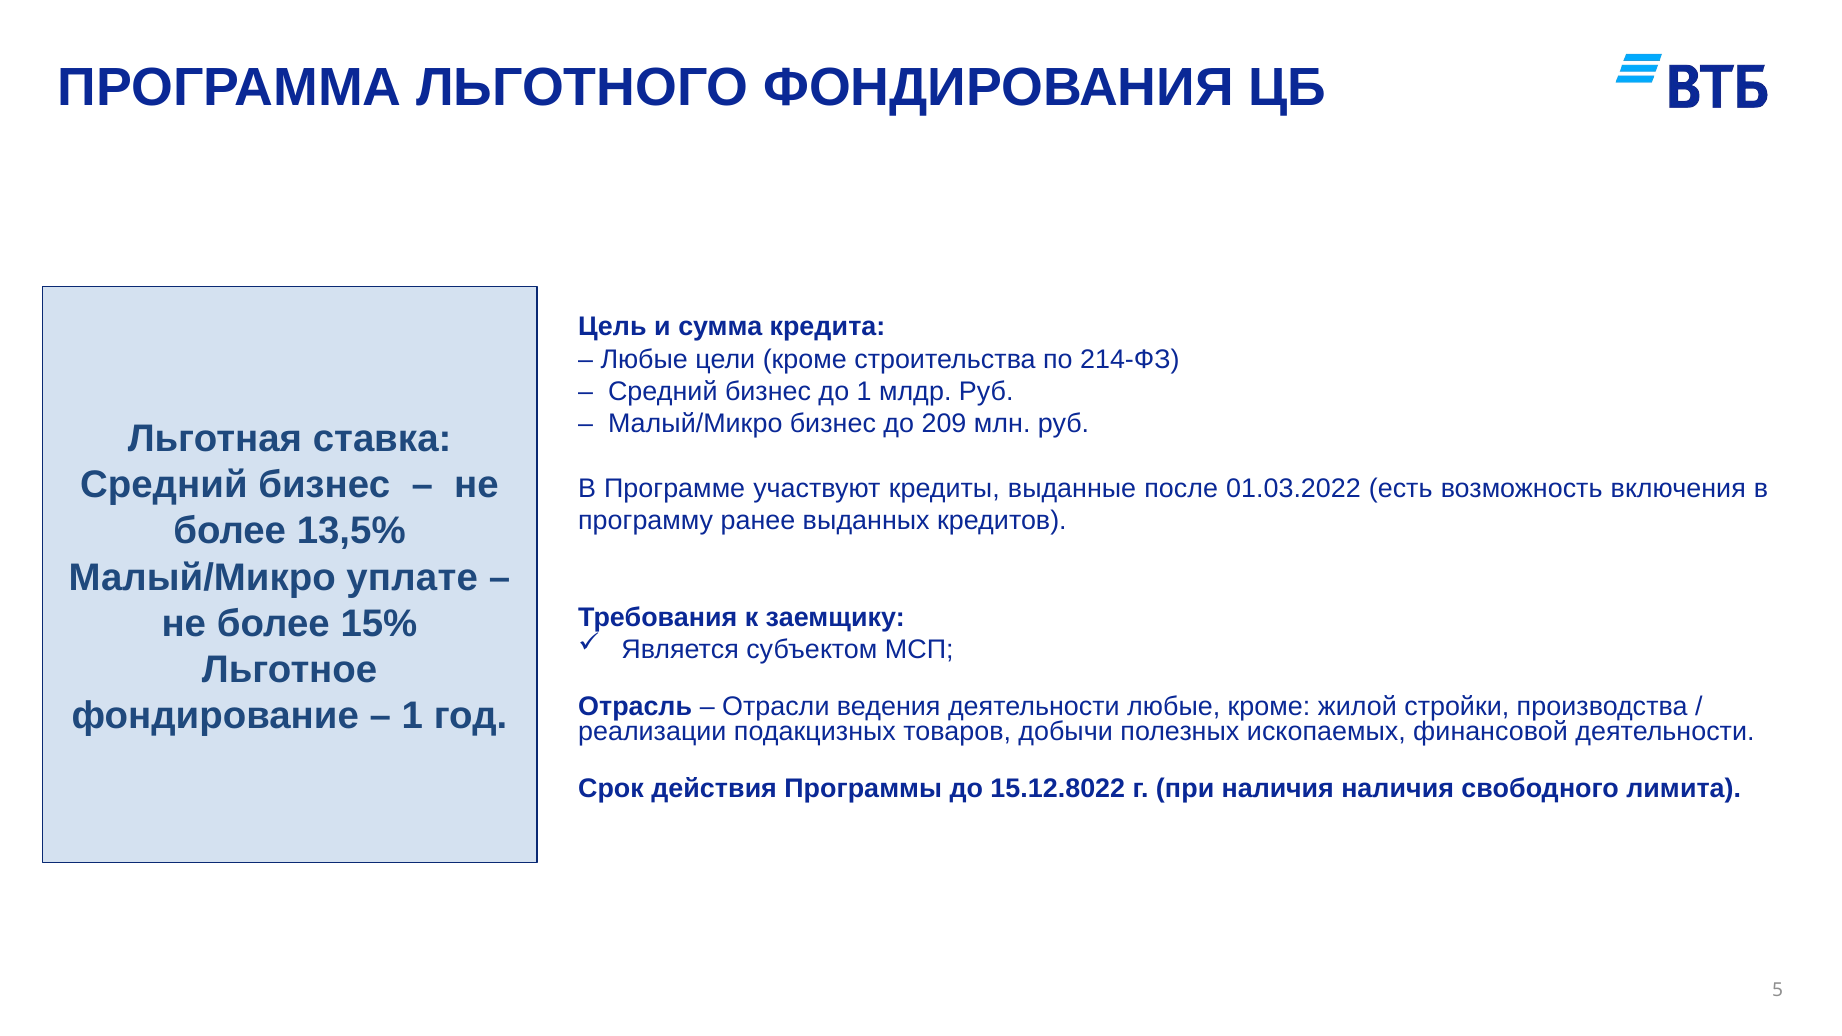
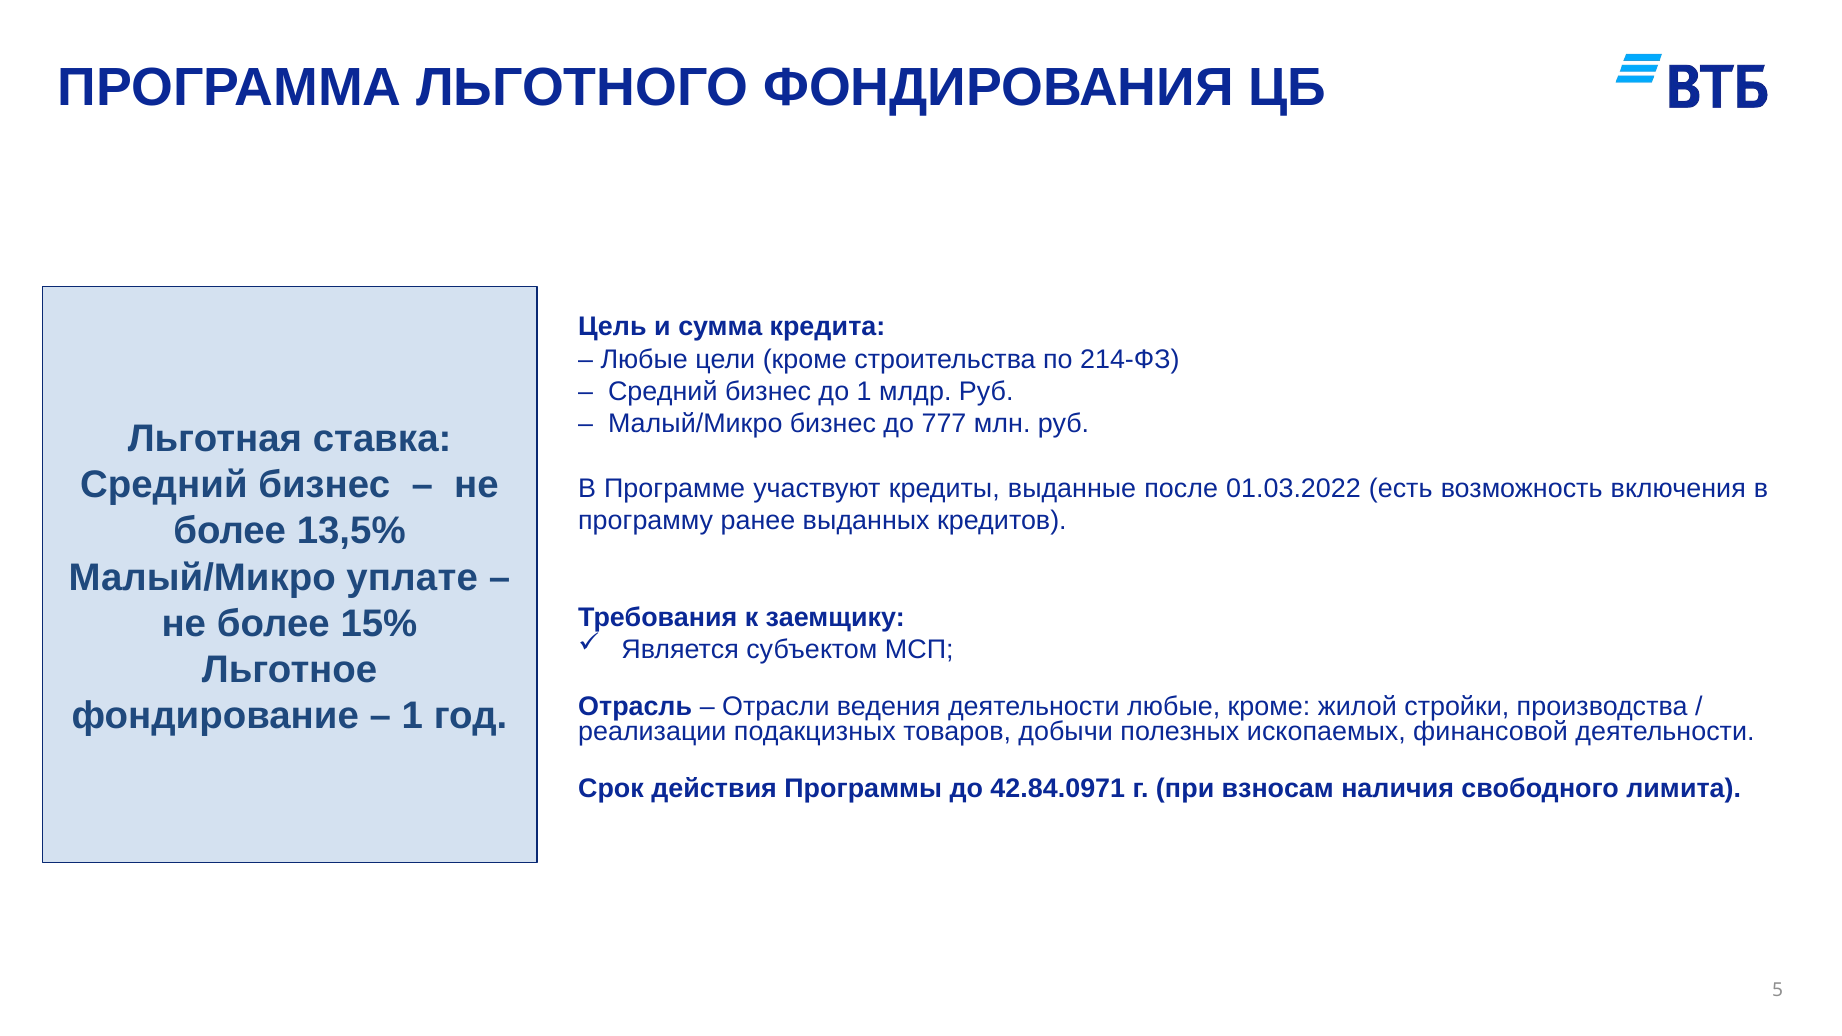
209: 209 -> 777 (944, 424)
15.12.8022: 15.12.8022 -> 42.84.0971 (1058, 789)
при наличия: наличия -> взносам (1278, 789)
